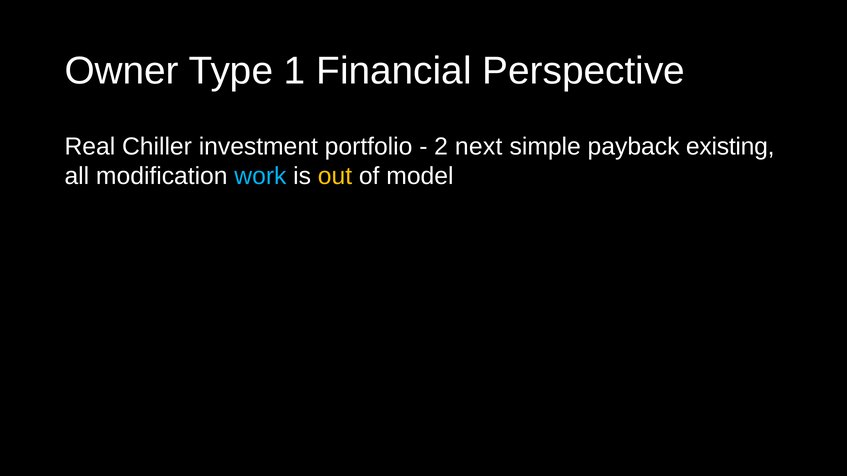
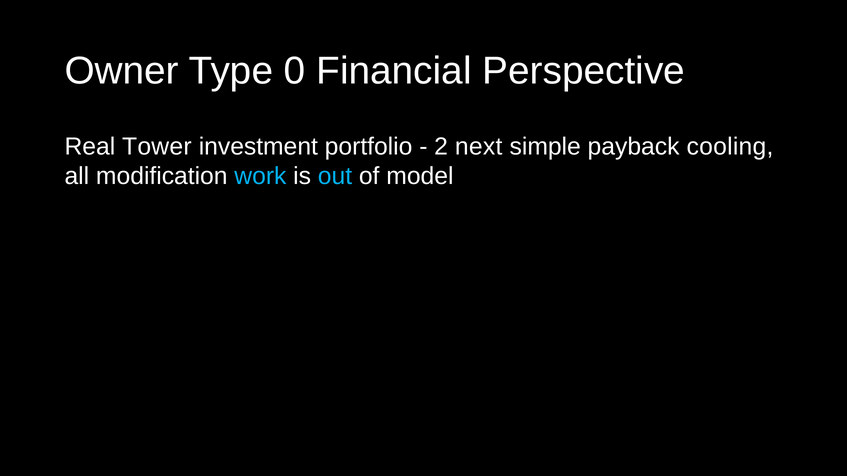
1: 1 -> 0 (295, 71)
Chiller: Chiller -> Tower (157, 147)
existing: existing -> cooling (730, 147)
out colour: yellow -> light blue (335, 176)
